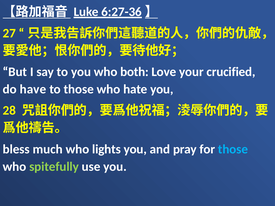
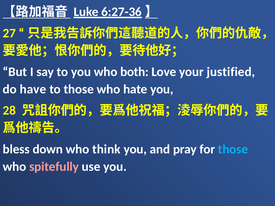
crucified: crucified -> justified (231, 72)
much: much -> down (48, 149)
lights: lights -> think (106, 149)
spitefully colour: light green -> pink (54, 167)
